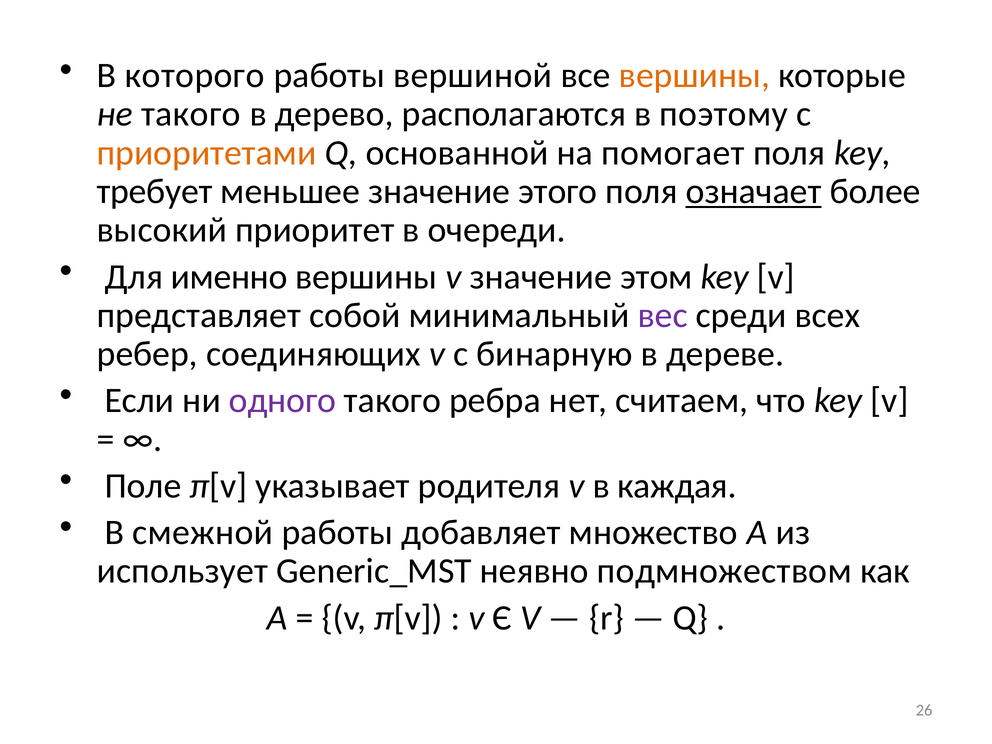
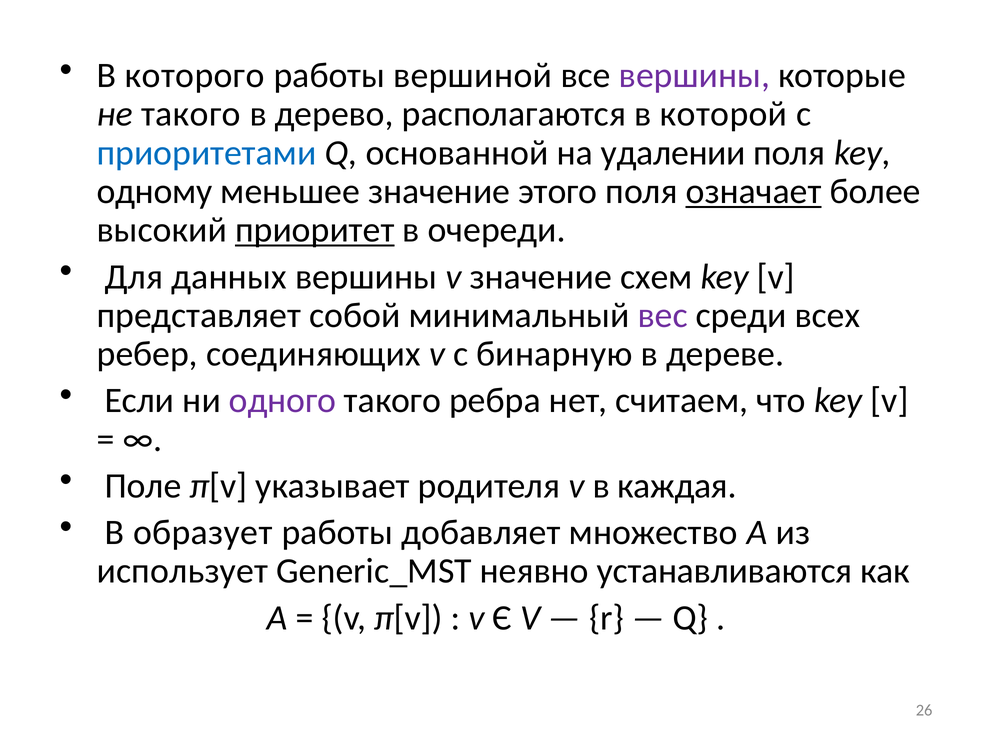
вершины colour: orange -> purple (694, 75)
поэтому: поэтому -> которой (724, 114)
приоритетами colour: orange -> blue (207, 153)
помогает: помогает -> удалении (673, 153)
требует: требует -> одному (155, 191)
приоритет underline: none -> present (315, 230)
именно: именно -> данных (229, 277)
этом: этом -> схем (656, 277)
смежной: смежной -> образует (203, 532)
подмножеством: подмножеством -> устанавливаются (725, 571)
